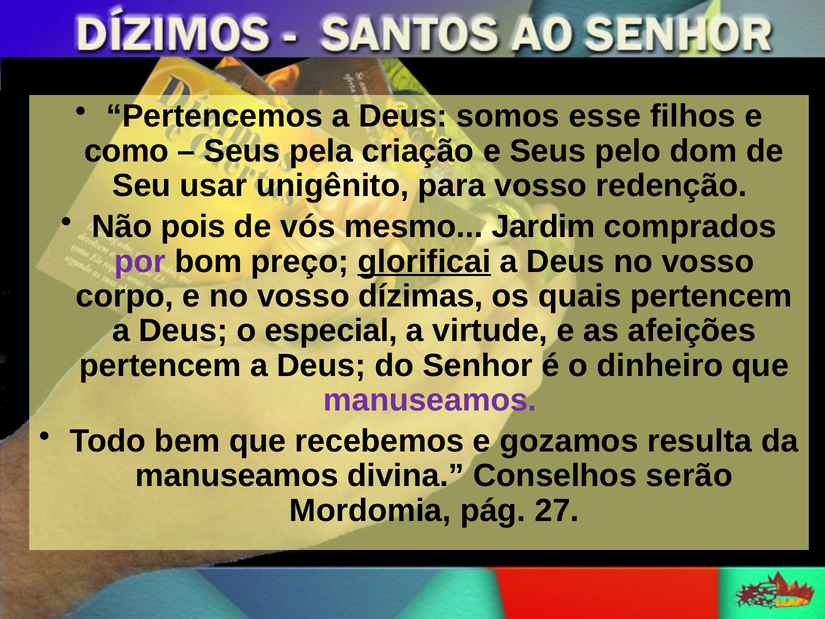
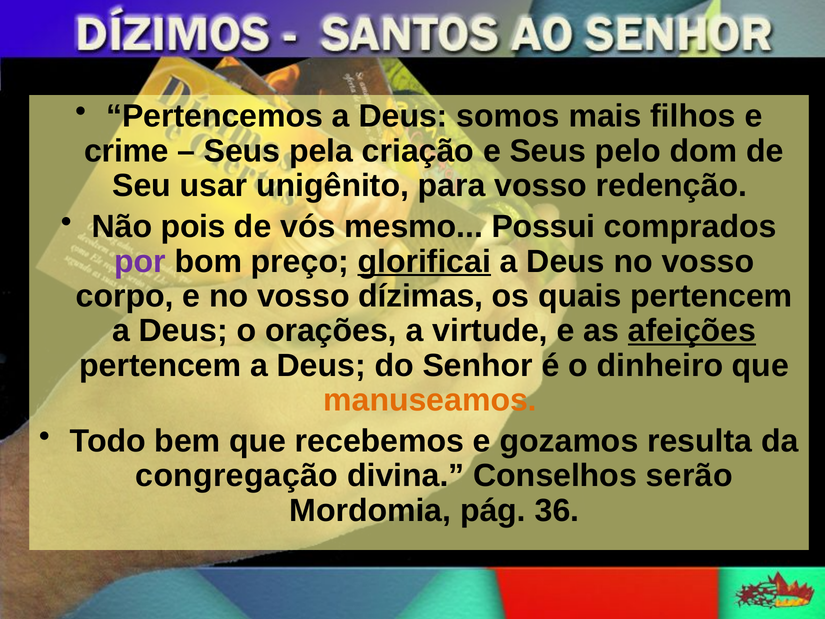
esse: esse -> mais (605, 116)
como: como -> crime (127, 151)
Jardim: Jardim -> Possui (544, 227)
especial: especial -> orações (331, 331)
afeições underline: none -> present (692, 331)
manuseamos colour: purple -> orange (430, 400)
manuseamos: manuseamos -> congregação (237, 476)
27: 27 -> 36 (557, 510)
